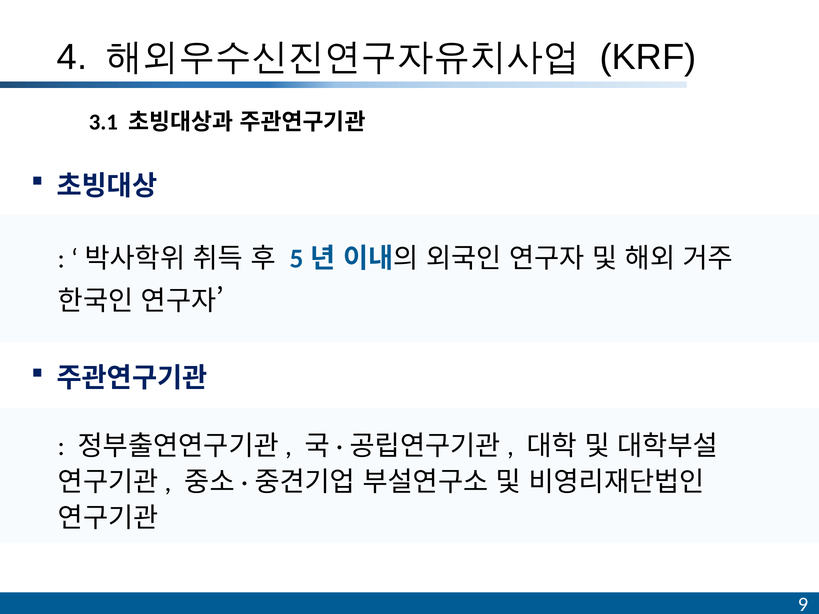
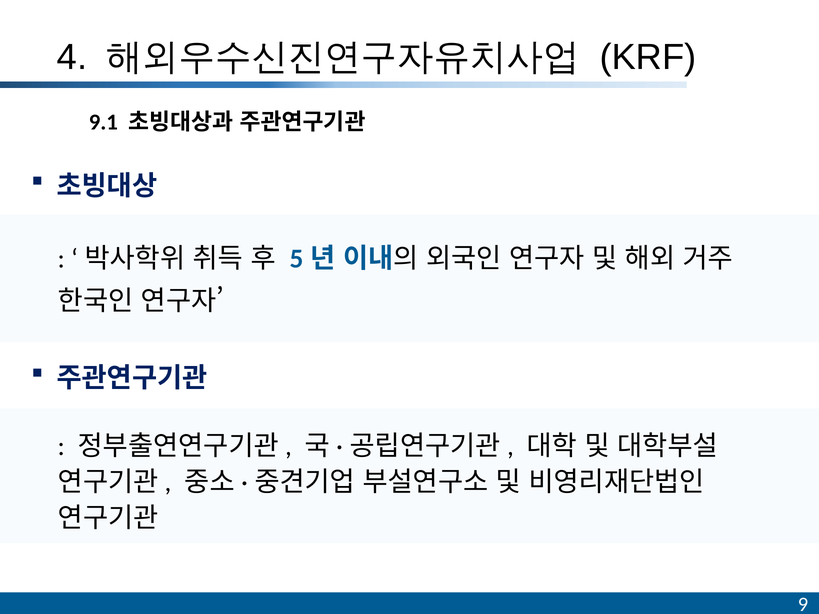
3.1: 3.1 -> 9.1 (103, 122)
